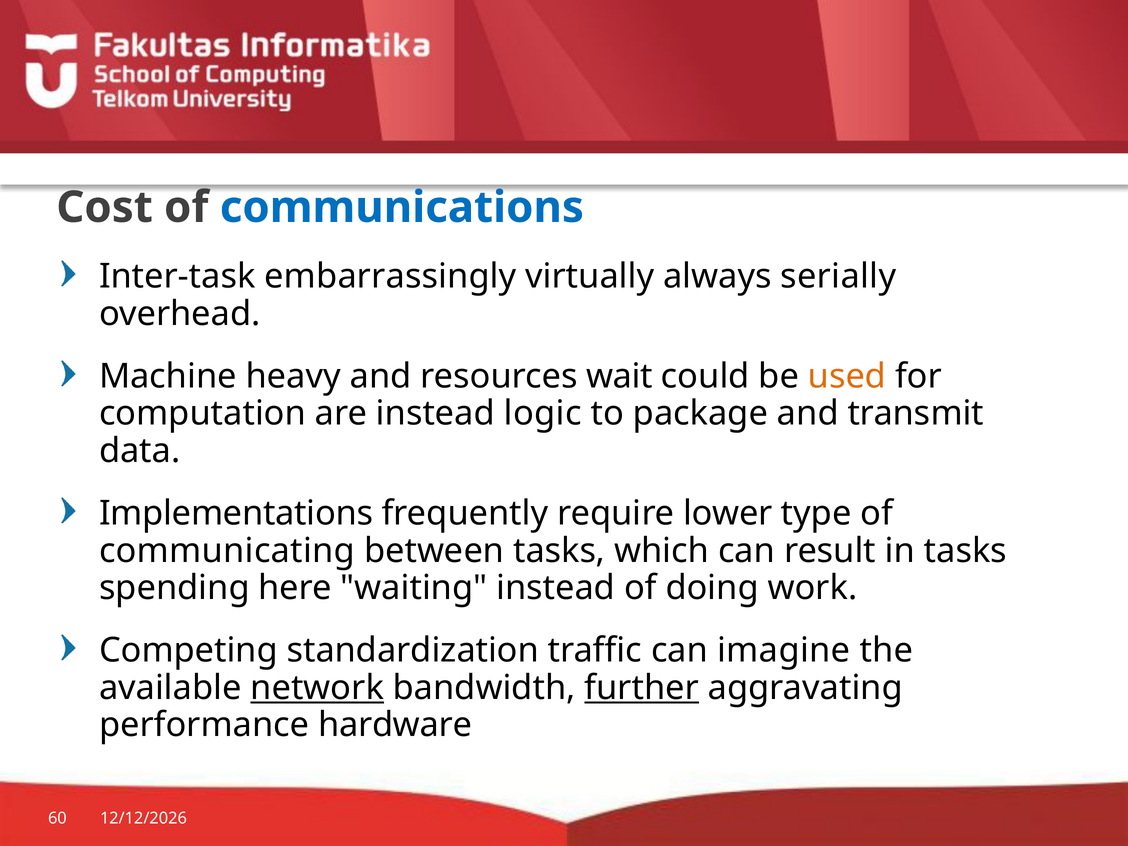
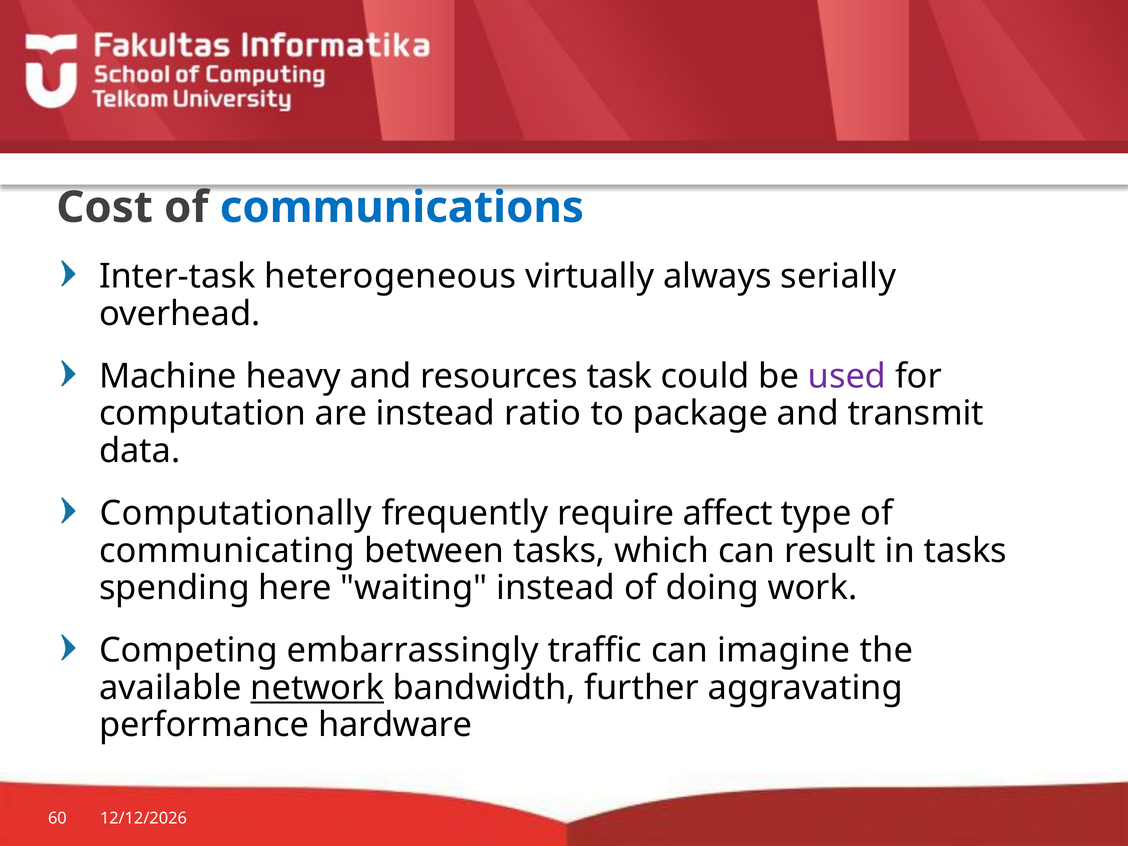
embarrassingly: embarrassingly -> heterogeneous (390, 277)
wait: wait -> task (620, 376)
used colour: orange -> purple (847, 376)
logic: logic -> ratio (543, 414)
Implementations: Implementations -> Computationally (236, 513)
lower: lower -> affect (728, 513)
standardization: standardization -> embarrassingly (413, 650)
further underline: present -> none (642, 688)
